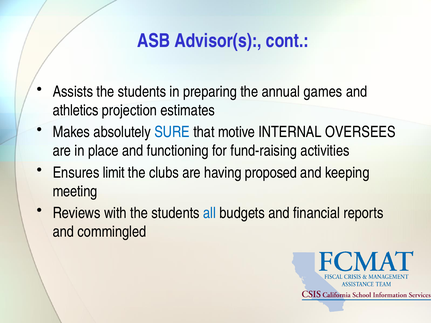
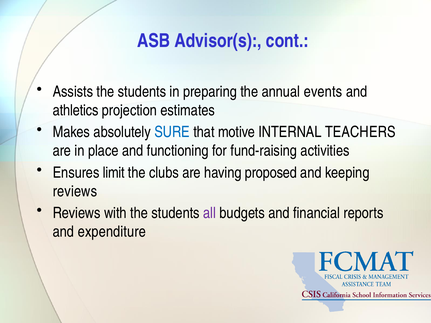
games: games -> events (323, 92)
OVERSEES: OVERSEES -> TEACHERS (360, 132)
meeting: meeting -> reviews (75, 191)
all colour: blue -> purple (210, 213)
commingled: commingled -> expenditure (112, 232)
